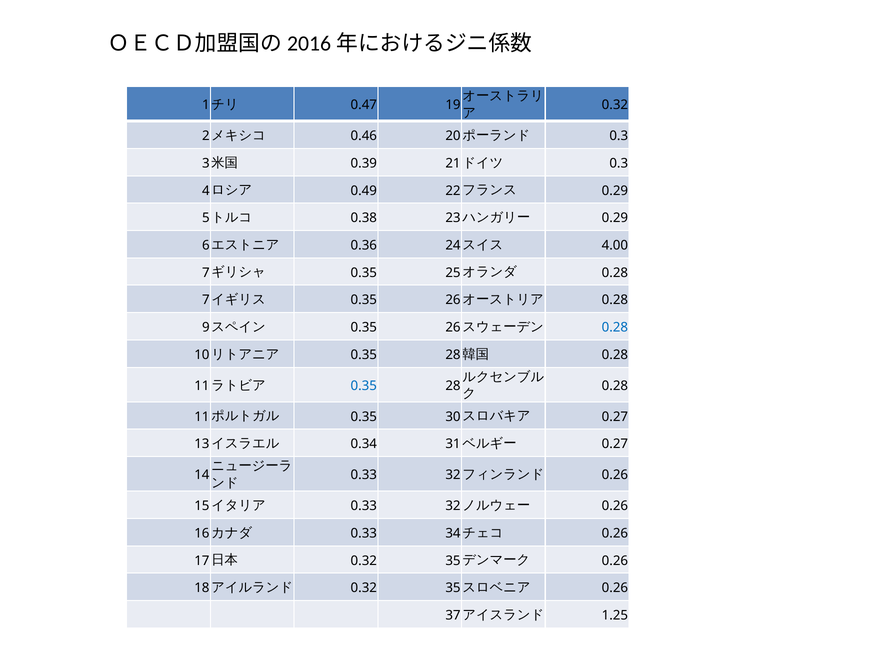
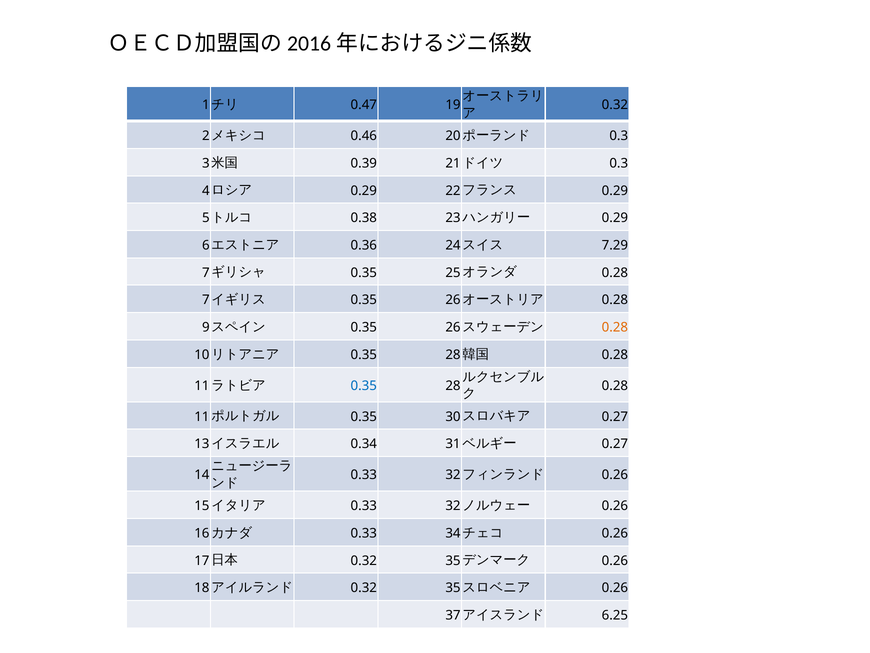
0.49: 0.49 -> 0.29 (364, 191)
4.00: 4.00 -> 7.29 (615, 245)
0.28 colour: blue -> orange (615, 327)
1.25: 1.25 -> 6.25 (615, 615)
